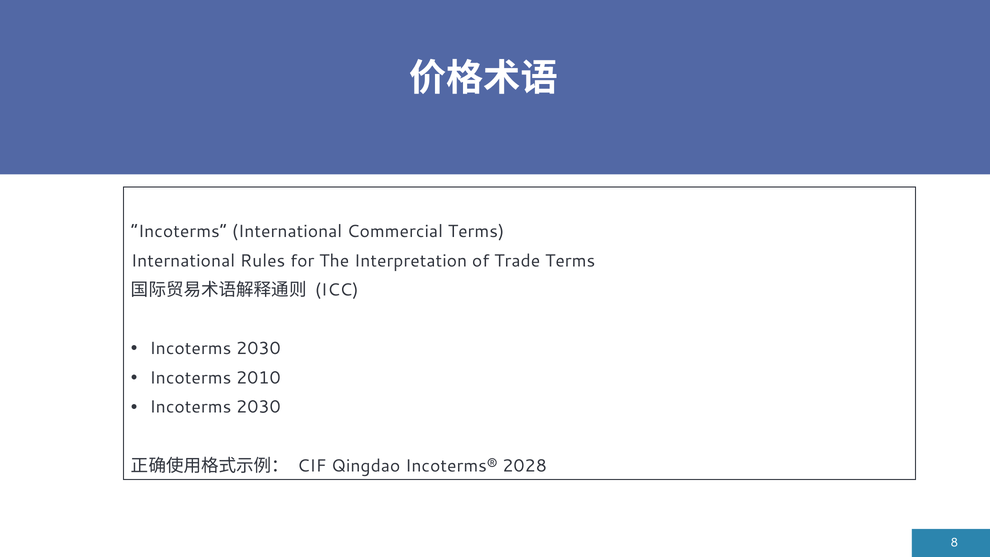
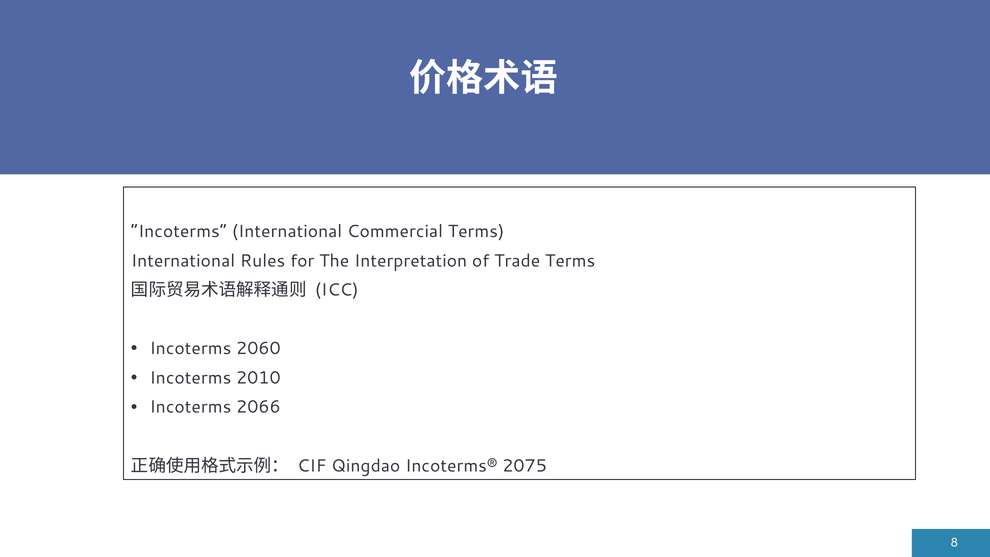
2030: 2030 -> 2060 (258, 349)
2030: 2030 -> 2066 (258, 407)
2028: 2028 -> 2075 (525, 466)
